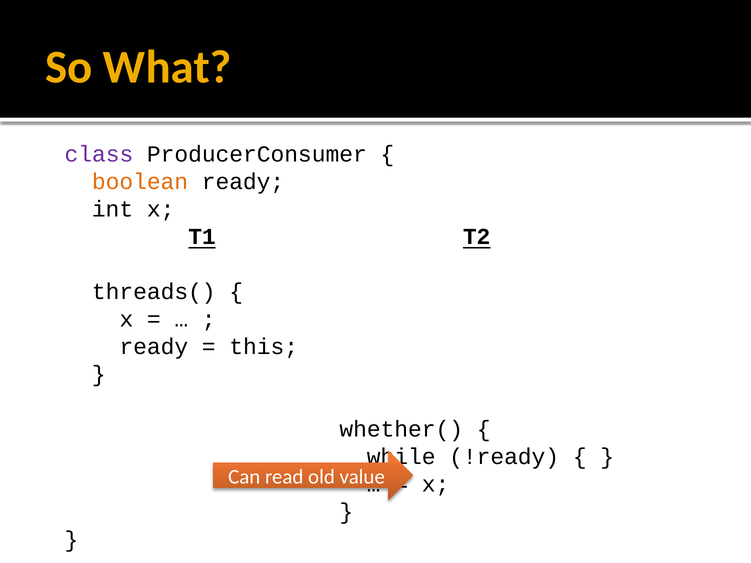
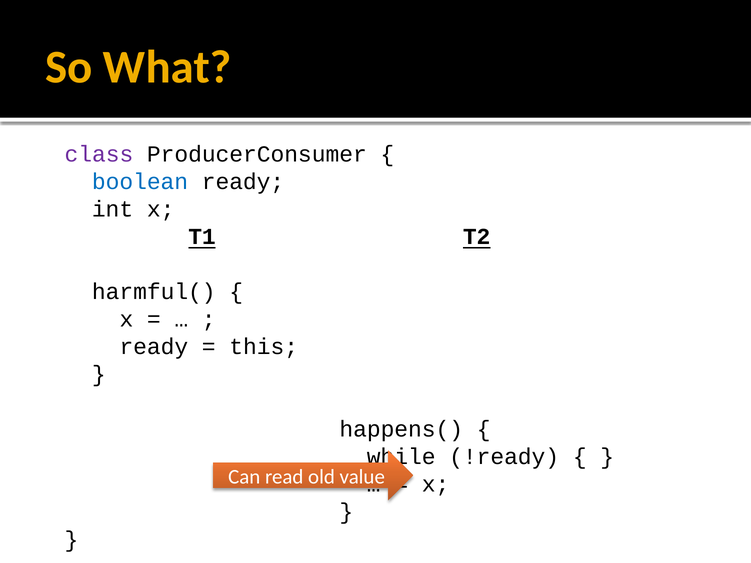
boolean colour: orange -> blue (140, 182)
threads(: threads( -> harmful( (154, 292)
whether(: whether( -> happens( (401, 430)
